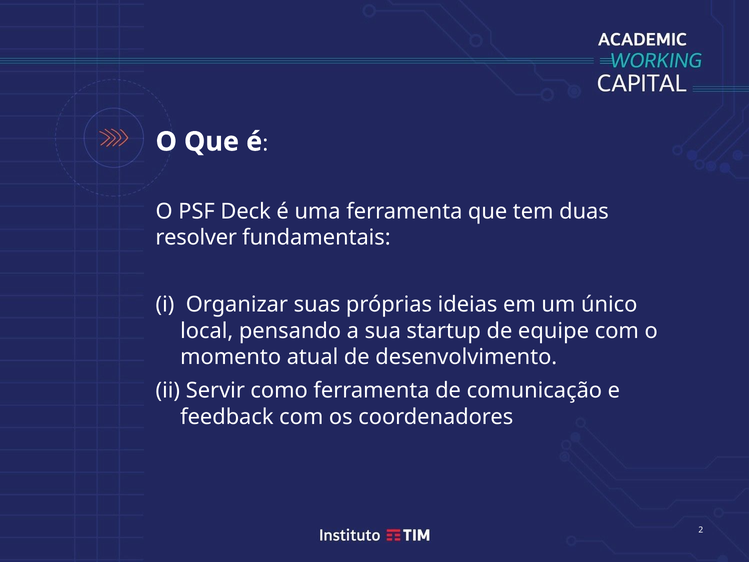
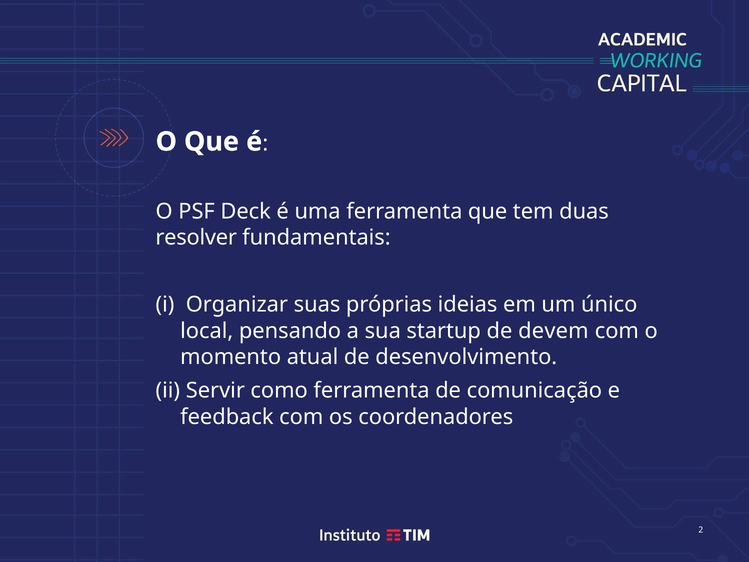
equipe: equipe -> devem (553, 331)
